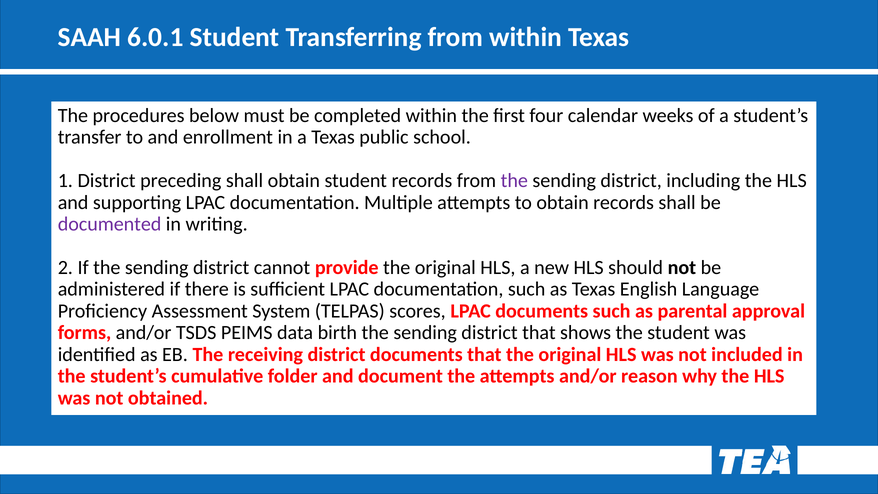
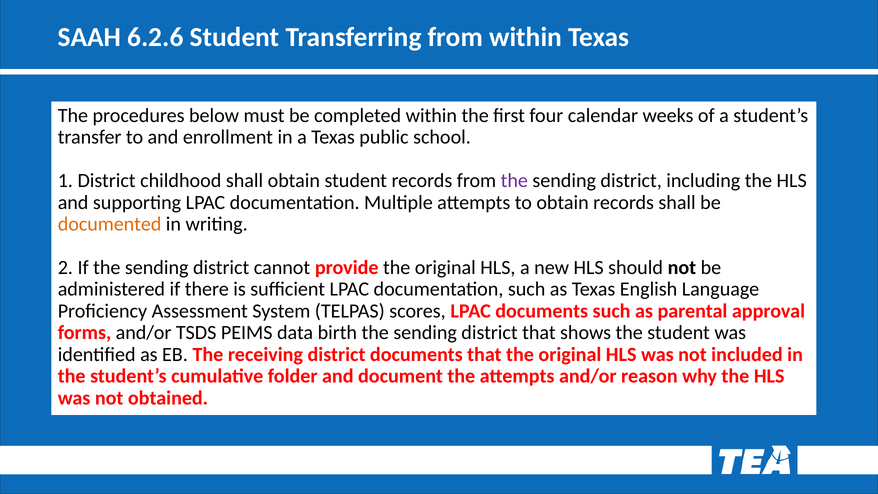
6.0.1: 6.0.1 -> 6.2.6 (155, 37)
preceding: preceding -> childhood (181, 181)
documented colour: purple -> orange (110, 224)
